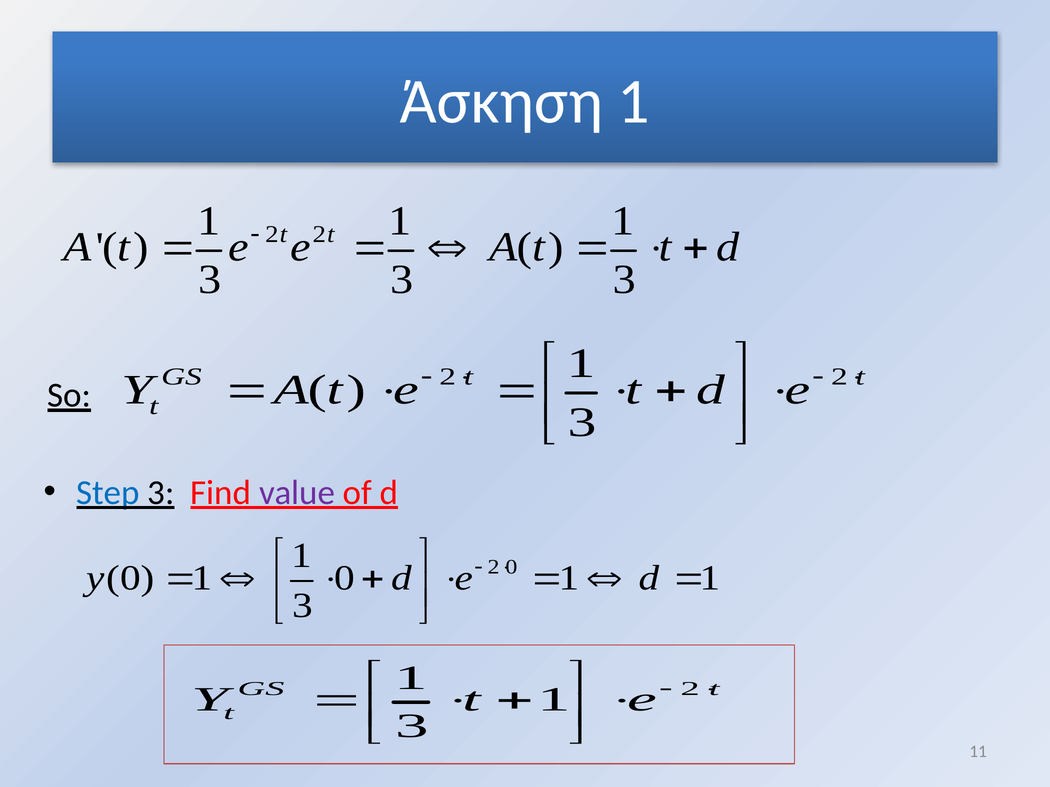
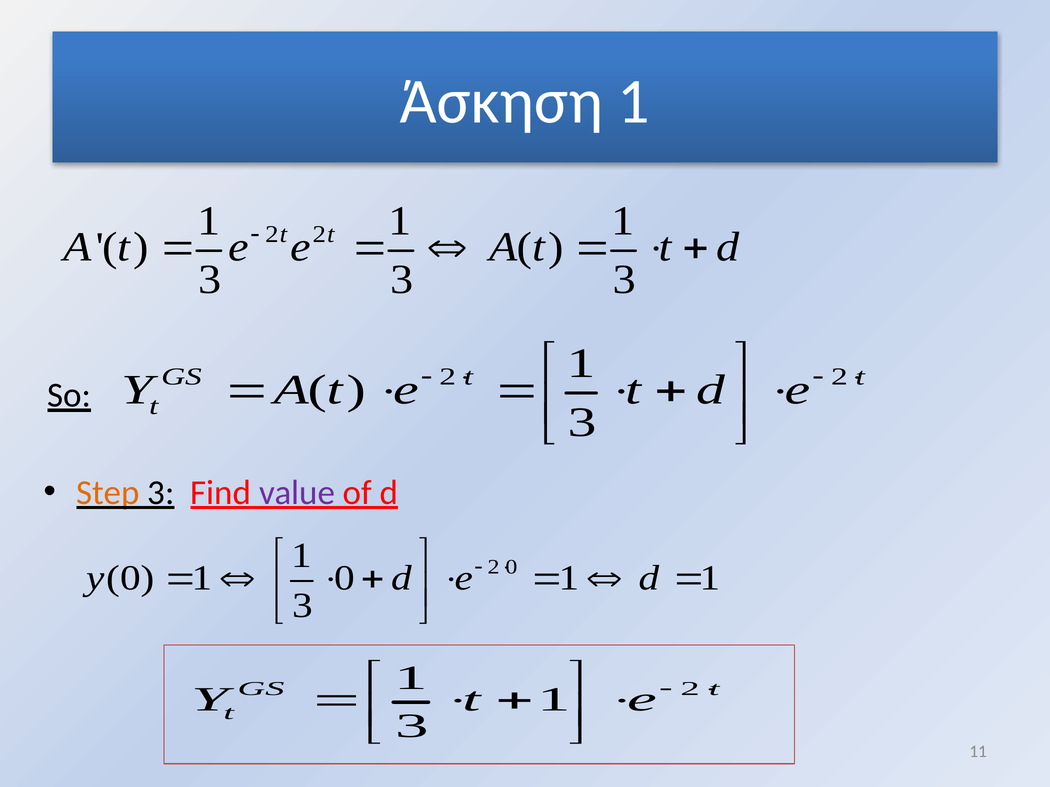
Step colour: blue -> orange (108, 493)
